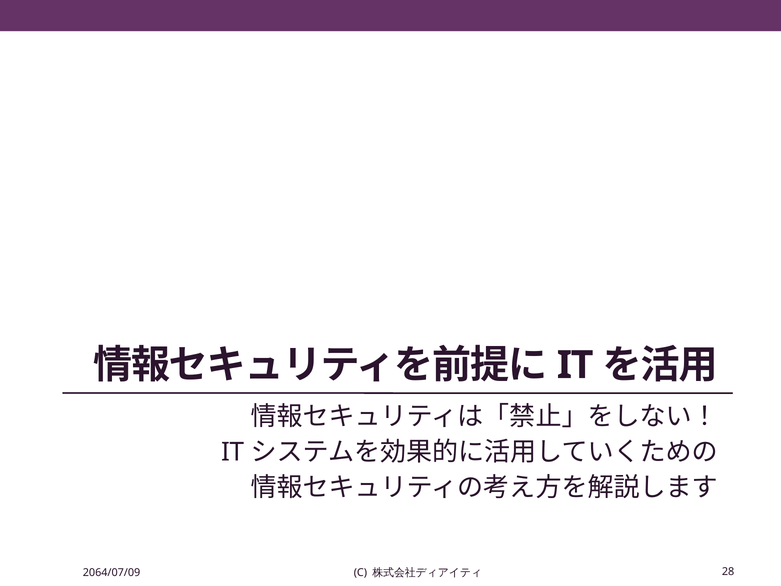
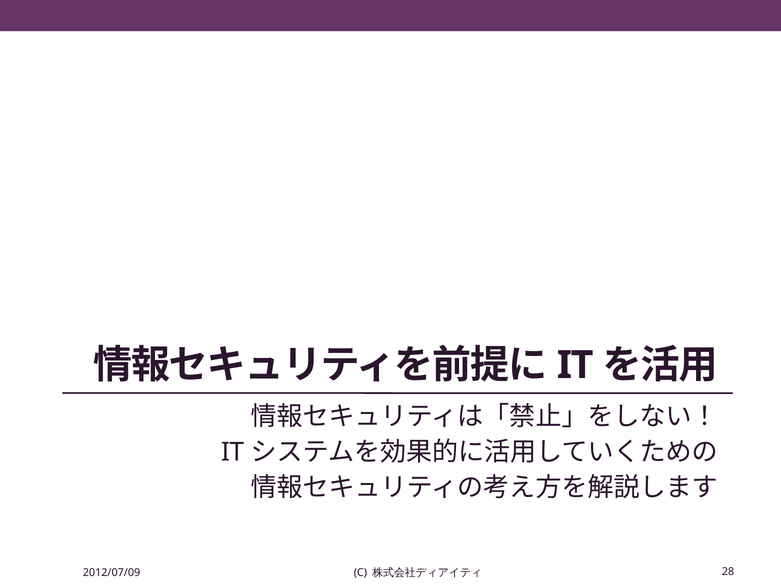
2064/07/09: 2064/07/09 -> 2012/07/09 (112, 572)
